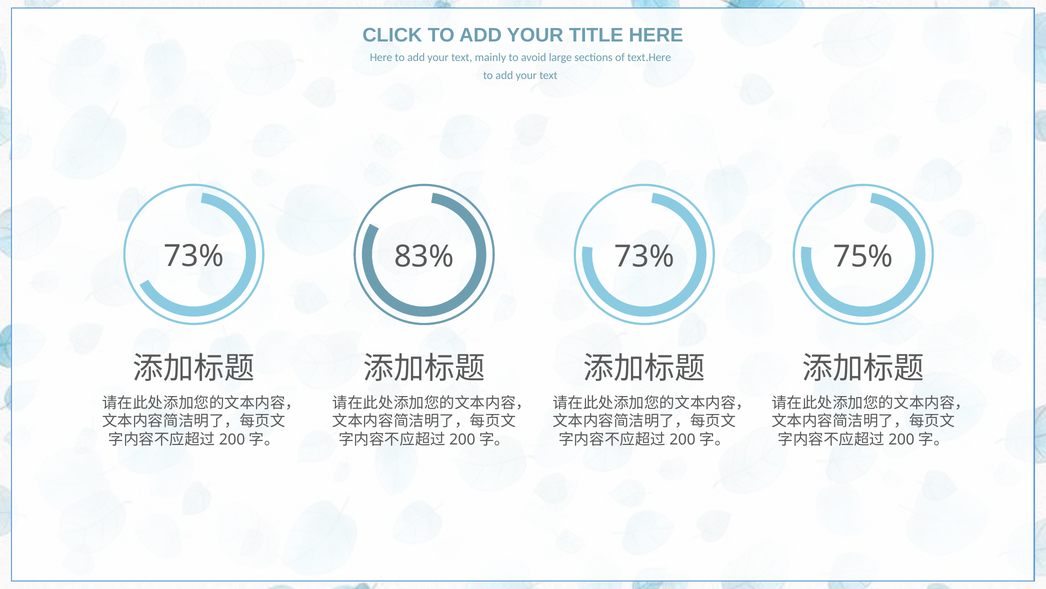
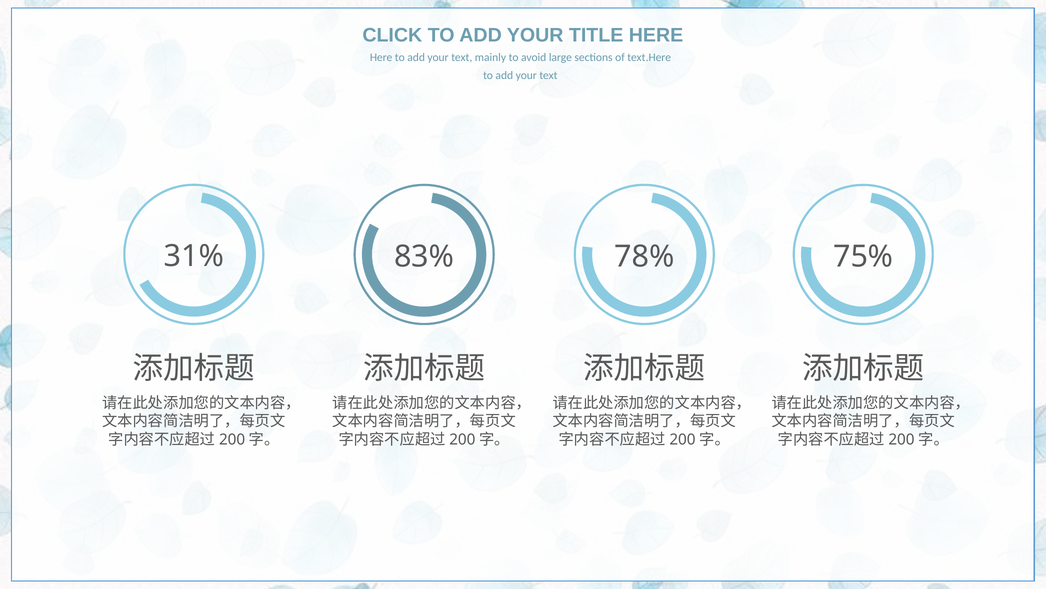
73%: 73% -> 31% (194, 256)
83% 73%: 73% -> 78% (644, 256)
